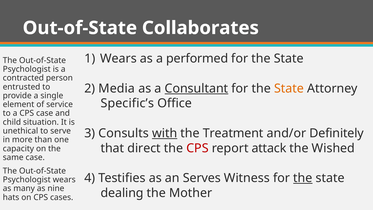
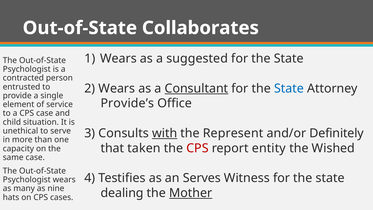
performed: performed -> suggested (197, 58)
2 Media: Media -> Wears (117, 88)
State colour: orange -> blue (289, 88)
Specific’s: Specific’s -> Provide’s (127, 103)
Treatment: Treatment -> Represent (233, 133)
direct: direct -> taken (144, 148)
attack: attack -> entity (269, 148)
the underline: present -> none (303, 178)
Mother underline: none -> present (191, 193)
